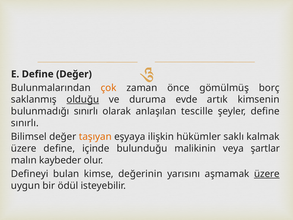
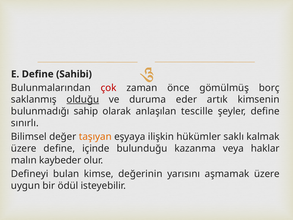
Define Değer: Değer -> Sahibi (74, 74)
çok colour: orange -> red (109, 88)
evde: evde -> eder (186, 99)
bulunmadığı sınırlı: sınırlı -> sahip (86, 111)
malikinin: malikinin -> kazanma (195, 148)
şartlar: şartlar -> haklar (265, 148)
üzere underline: present -> none (267, 174)
